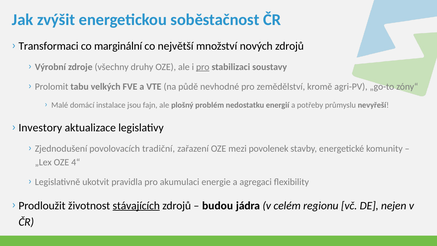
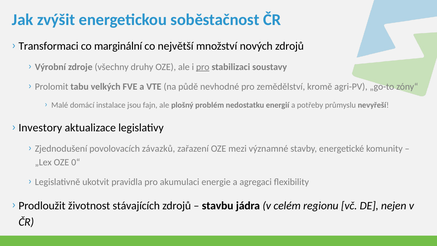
tradiční: tradiční -> závazků (159, 148)
povolenek: povolenek -> významné (269, 148)
4“: 4“ -> 0“ (76, 162)
stávajících underline: present -> none (136, 205)
budou: budou -> stavbu (218, 205)
